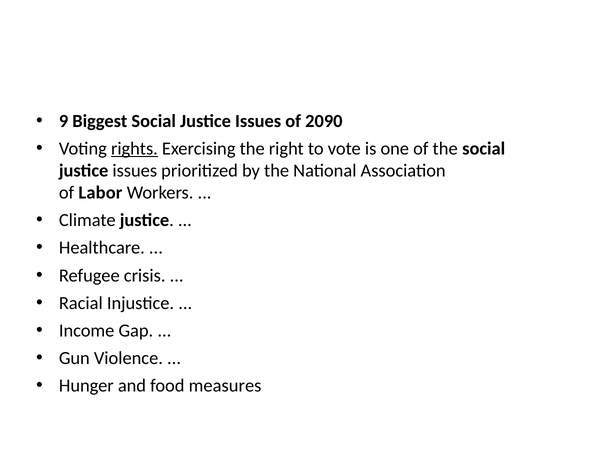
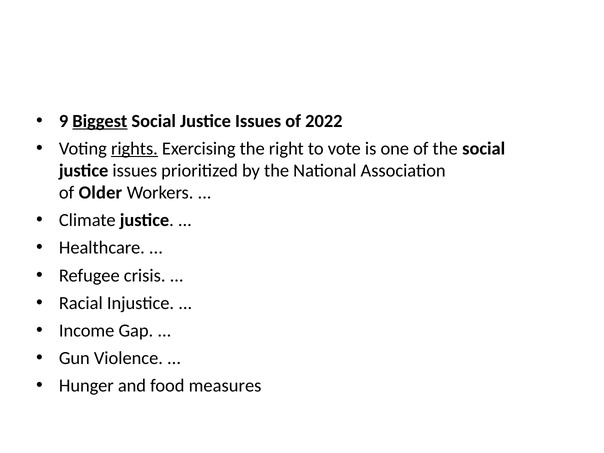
Biggest underline: none -> present (100, 121)
2090: 2090 -> 2022 (324, 121)
Labor: Labor -> Older (100, 193)
